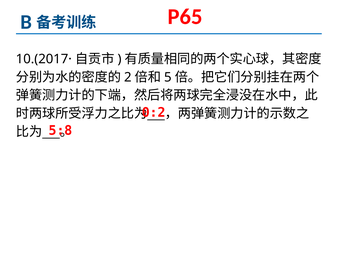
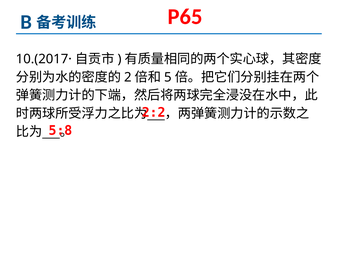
0:2: 0:2 -> 2:2 (154, 112)
